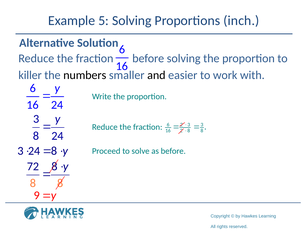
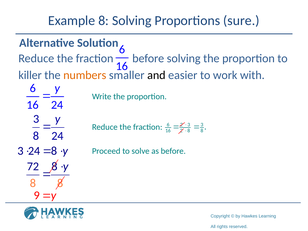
Example 5: 5 -> 8 (104, 21)
inch: inch -> sure (241, 21)
numbers colour: black -> orange (85, 75)
